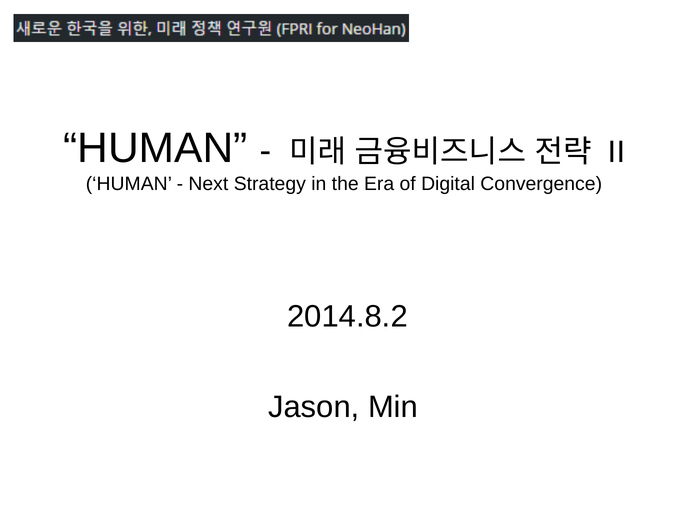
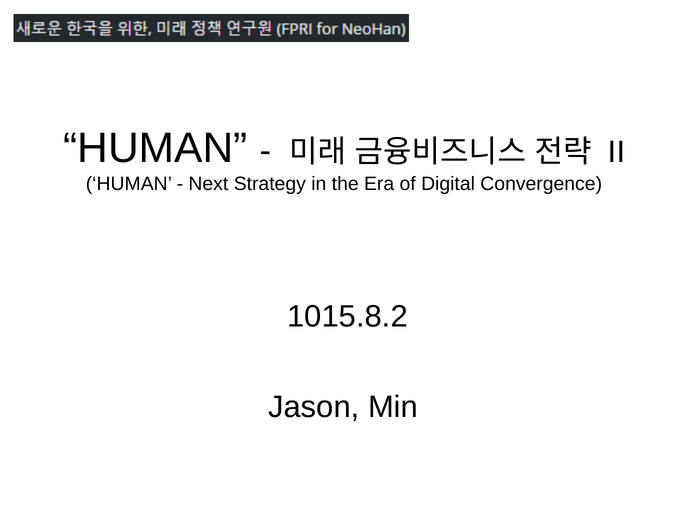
2014.8.2: 2014.8.2 -> 1015.8.2 (348, 317)
